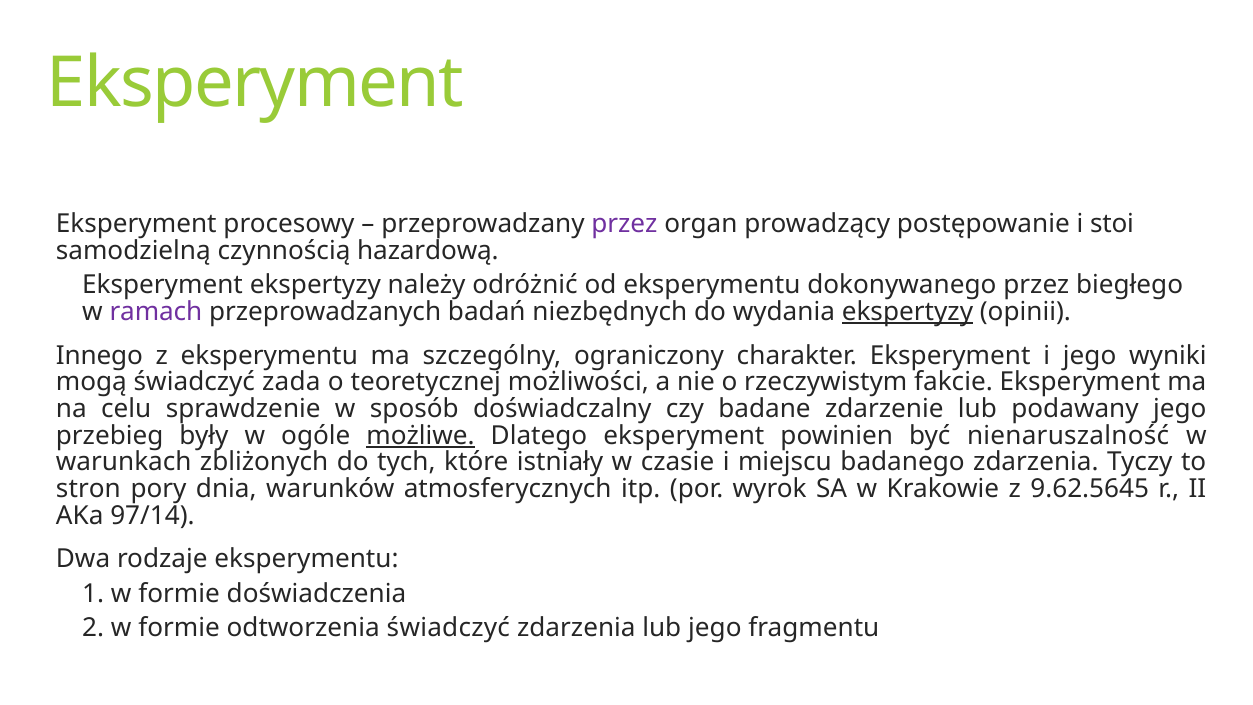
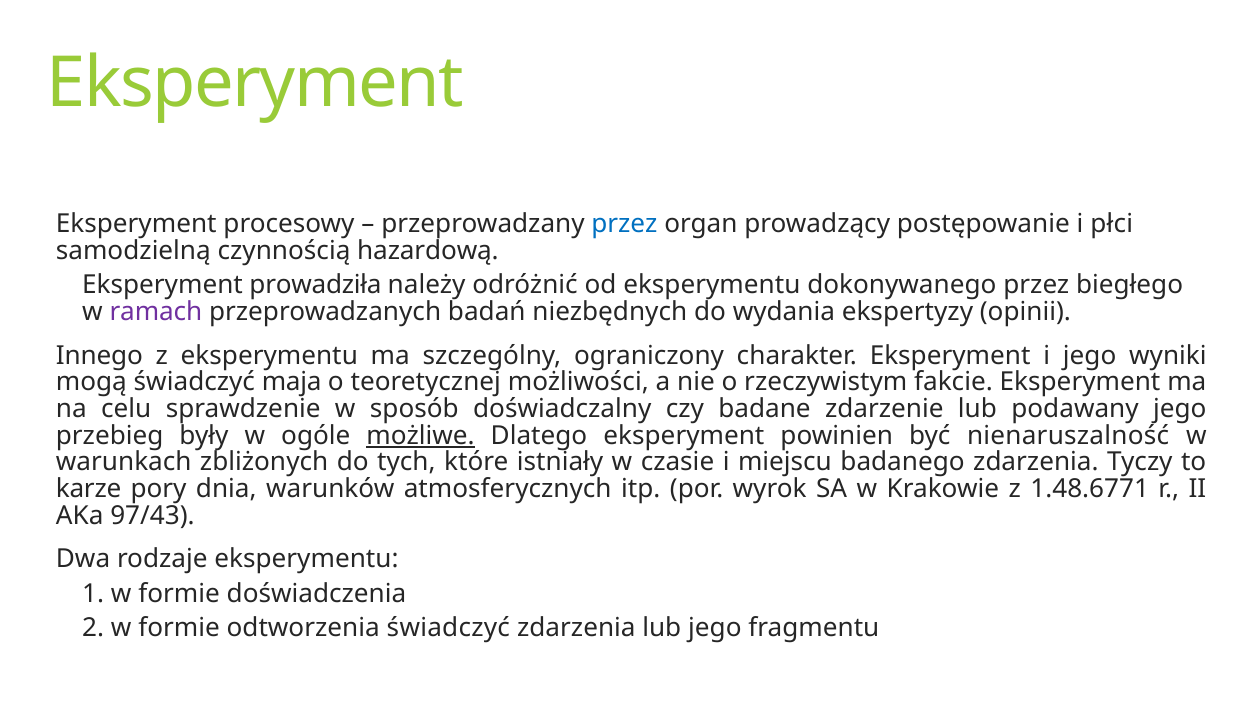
przez colour: purple -> blue (624, 224)
stoi: stoi -> płci (1112, 224)
Eksperyment ekspertyzy: ekspertyzy -> prowadziła (315, 285)
ekspertyzy underline: present -> none (907, 312)
zada: zada -> maja (292, 382)
stron: stron -> karze (89, 489)
9.62.5645: 9.62.5645 -> 1.48.6771 (1090, 489)
97/14: 97/14 -> 97/43 (152, 515)
